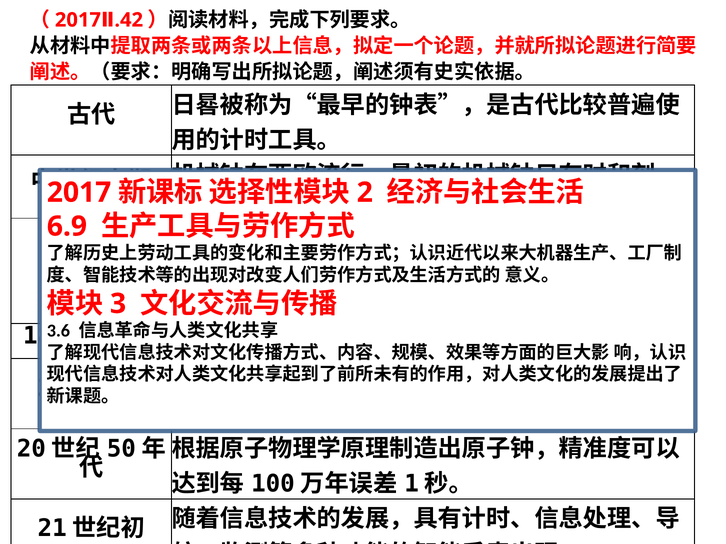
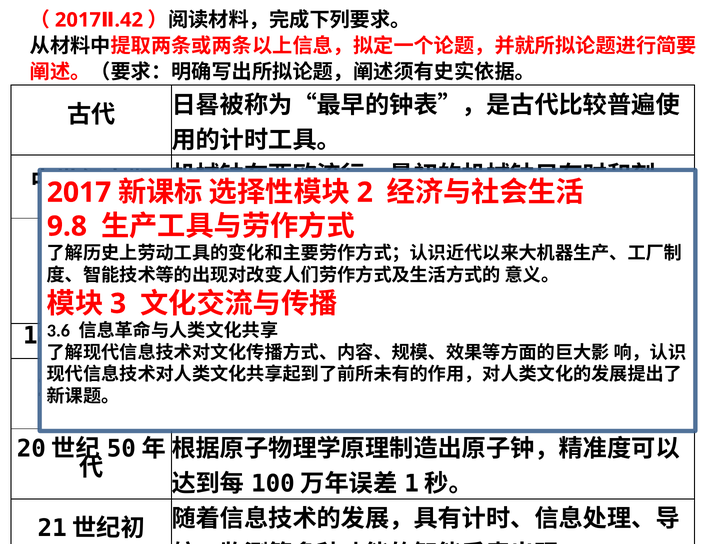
6.9: 6.9 -> 9.8 (67, 227)
